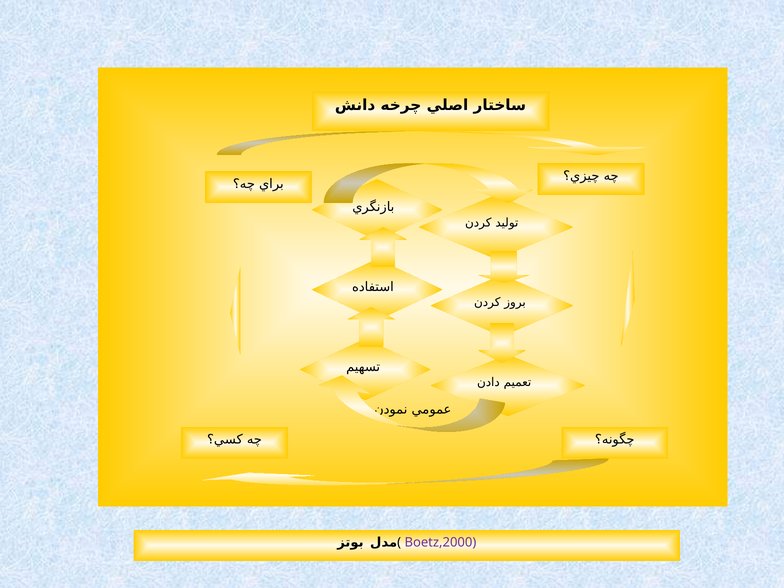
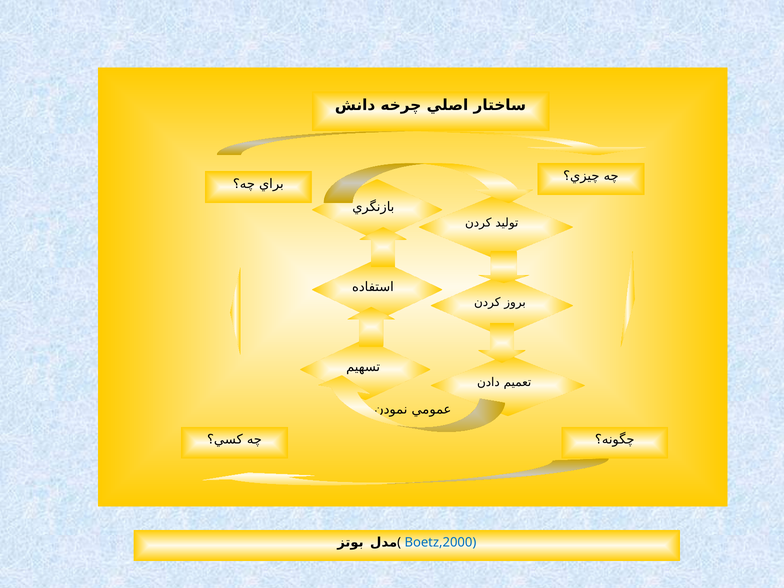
Boetz,2000 colour: purple -> blue (440, 542)
